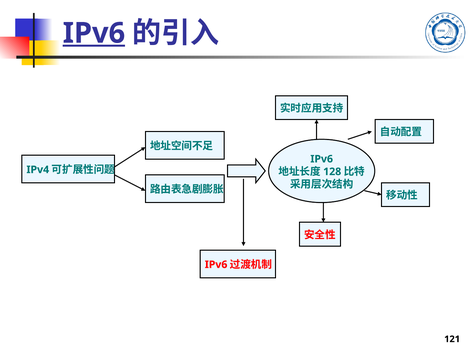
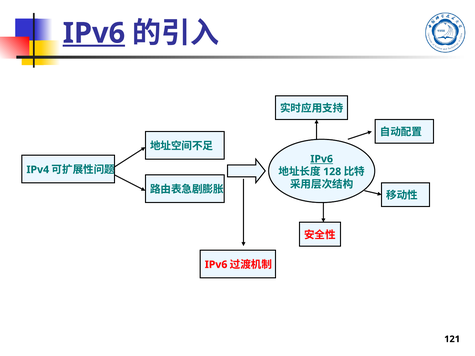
IPv6 underline: none -> present (322, 159)
